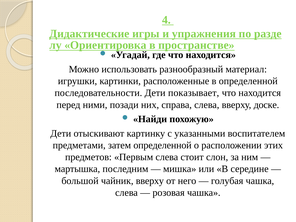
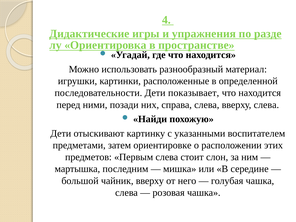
вверху доске: доске -> слева (266, 105)
затем определенной: определенной -> ориентировке (162, 145)
